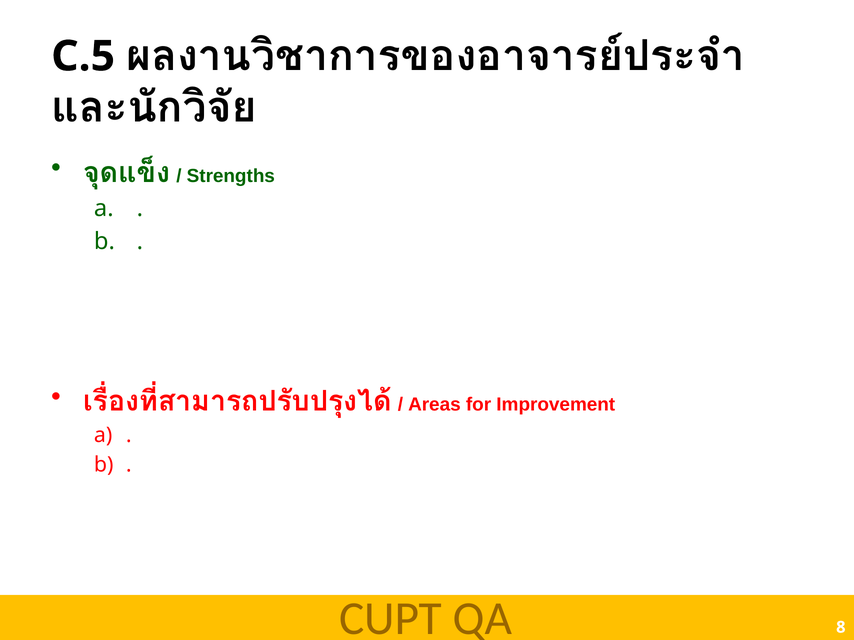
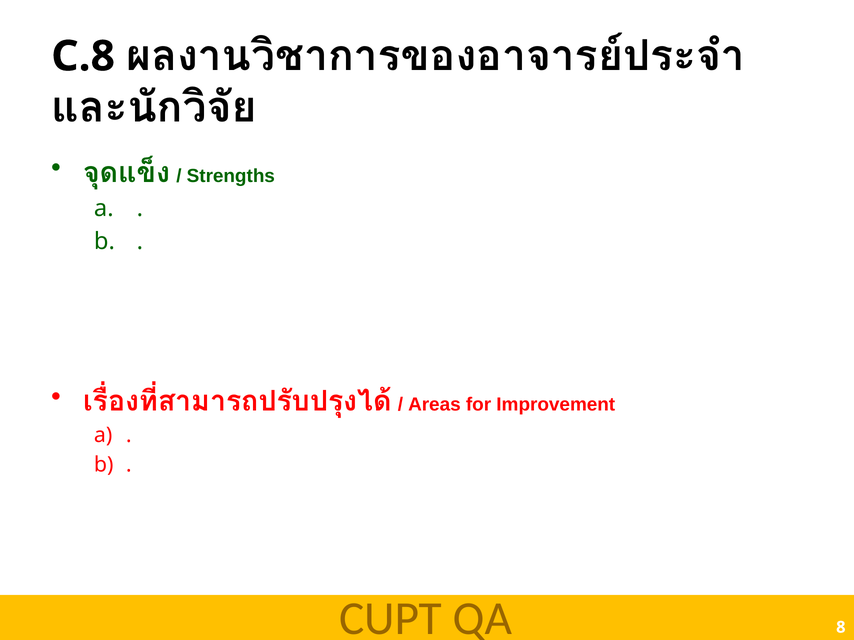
C.5: C.5 -> C.8 (83, 56)
